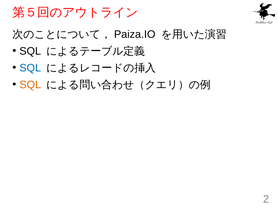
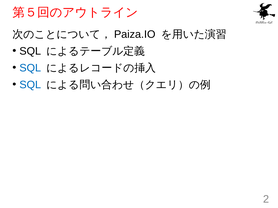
SQL colour: orange -> blue (30, 85)
